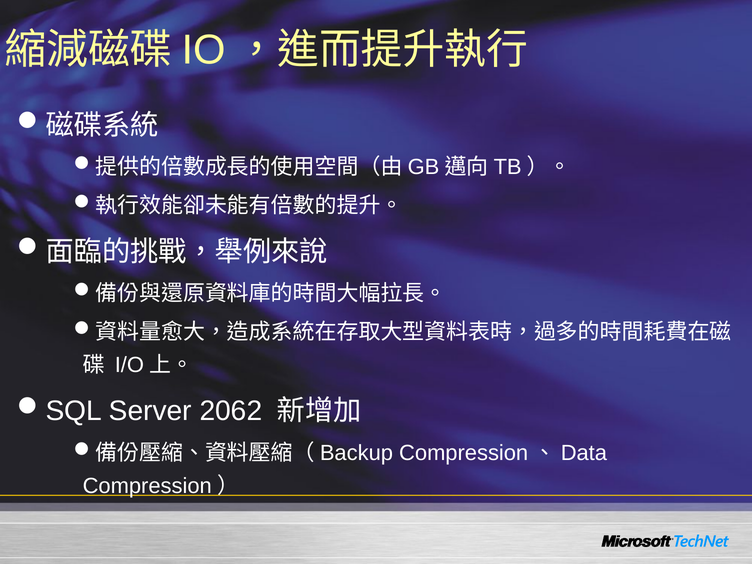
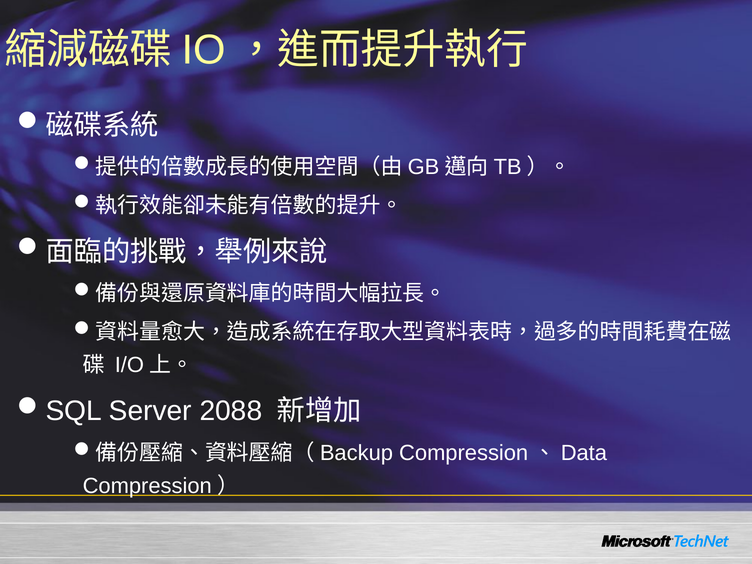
2062: 2062 -> 2088 (231, 411)
